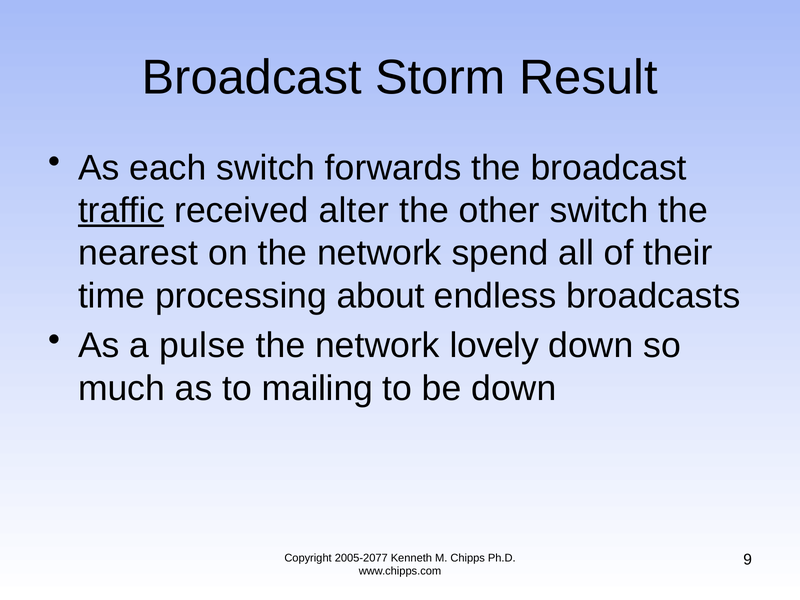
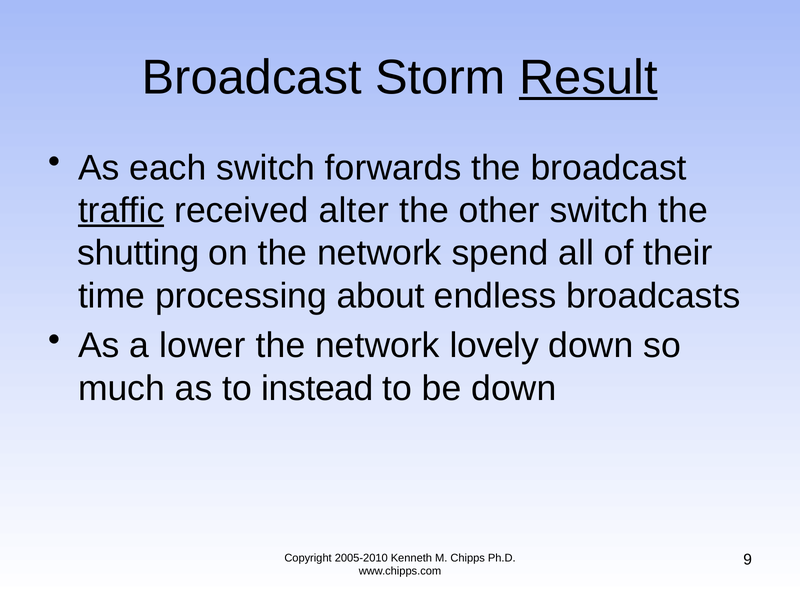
Result underline: none -> present (588, 77)
nearest: nearest -> shutting (138, 253)
pulse: pulse -> lower (202, 346)
mailing: mailing -> instead (317, 388)
2005-2077: 2005-2077 -> 2005-2010 (361, 558)
